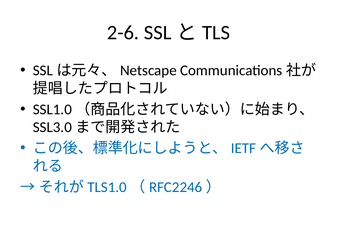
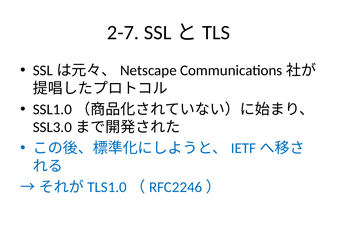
2-6: 2-6 -> 2-7 (123, 33)
